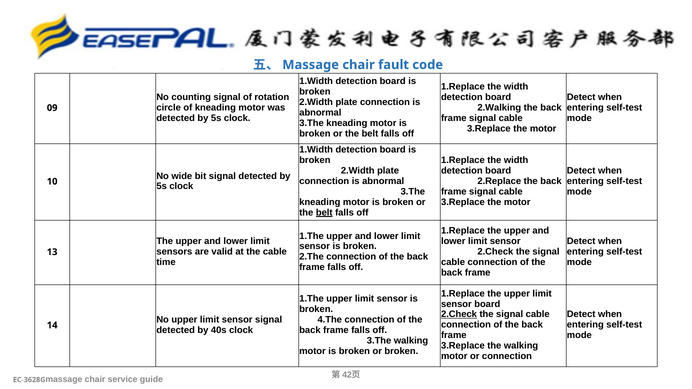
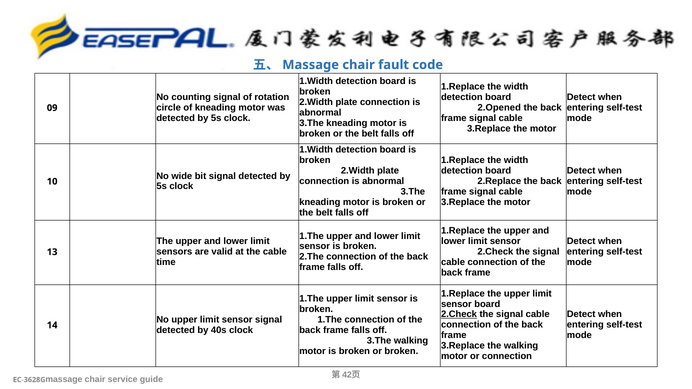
2.Walking: 2.Walking -> 2.Opened (499, 108)
belt underline: present -> none (324, 213)
4.The: 4.The -> 1.The (330, 320)
